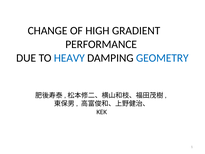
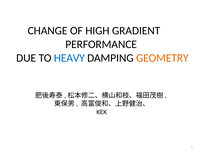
GEOMETRY colour: blue -> orange (162, 58)
